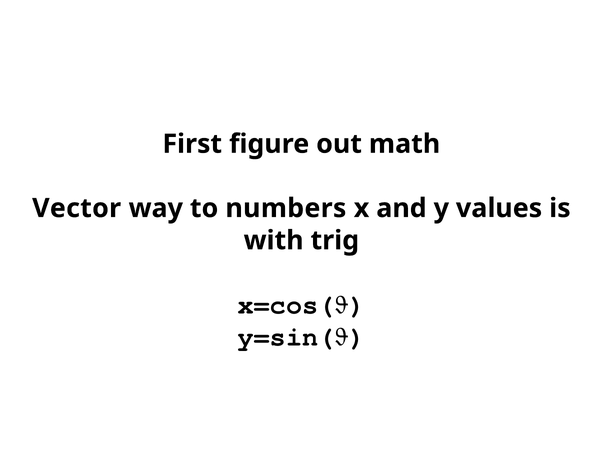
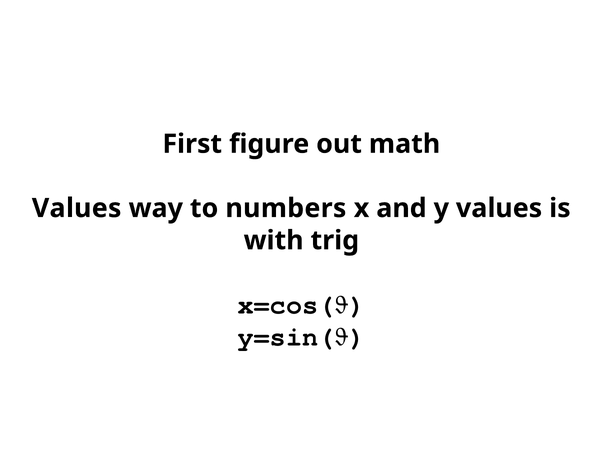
Vector: Vector -> Values (77, 208)
